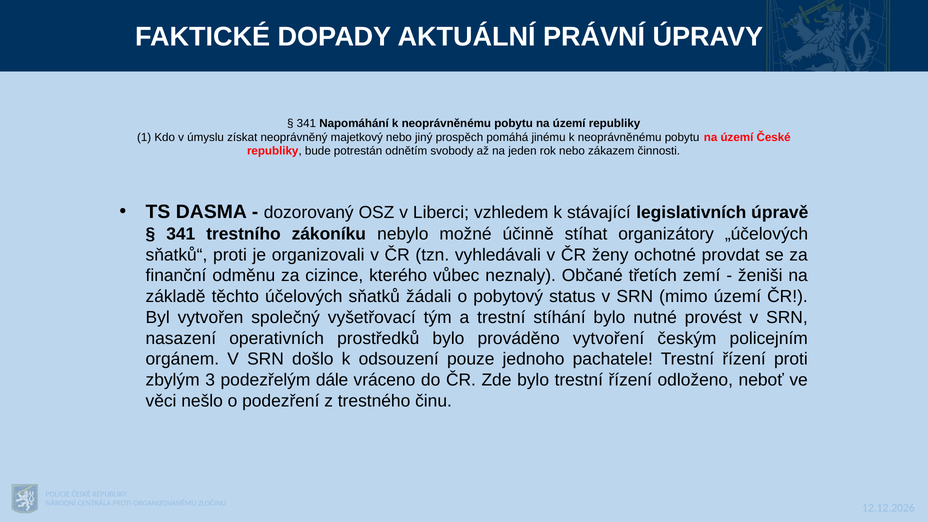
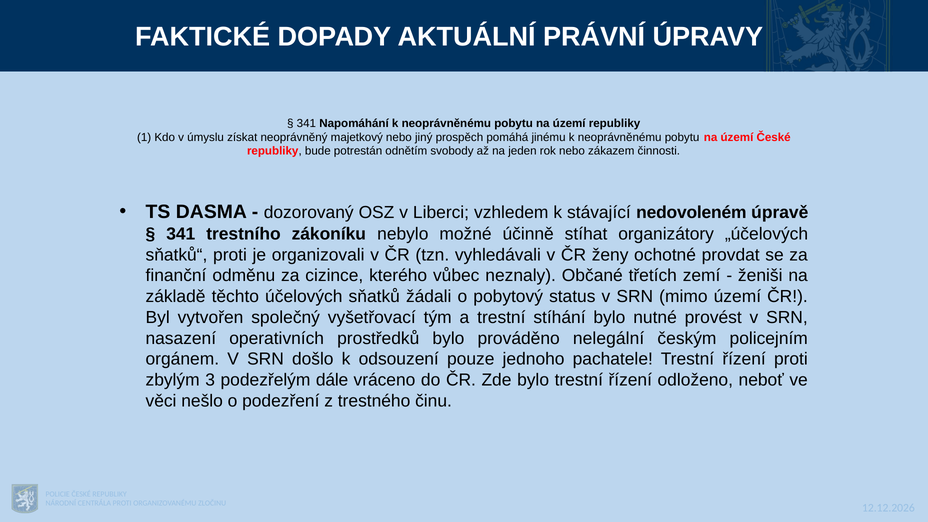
legislativních: legislativních -> nedovoleném (691, 213)
vytvoření: vytvoření -> nelegální (609, 338)
